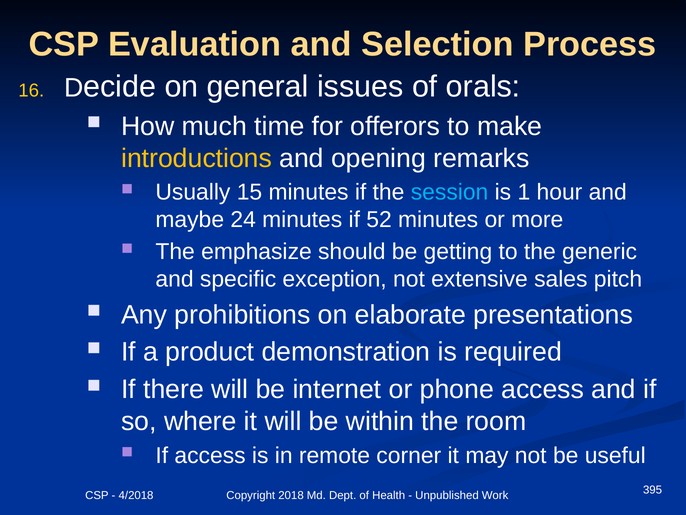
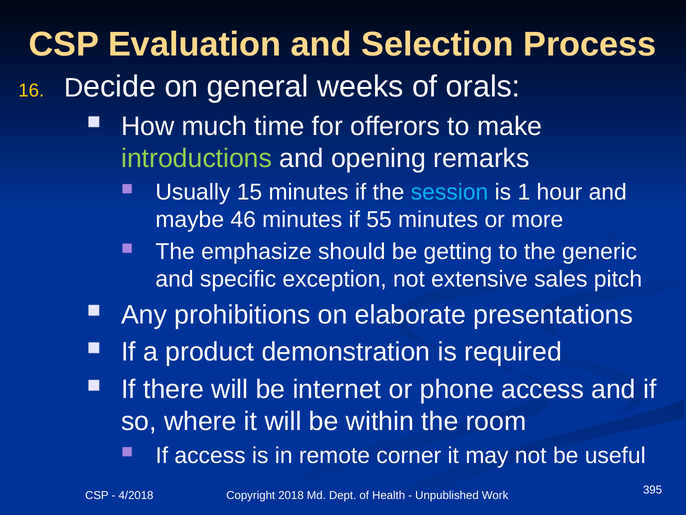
issues: issues -> weeks (360, 87)
introductions colour: yellow -> light green (197, 158)
24: 24 -> 46 (243, 220)
52: 52 -> 55 (379, 220)
